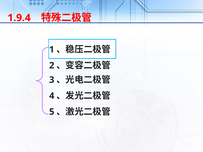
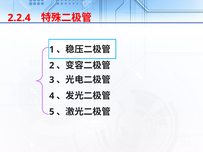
1.9.4: 1.9.4 -> 2.2.4 (19, 18)
